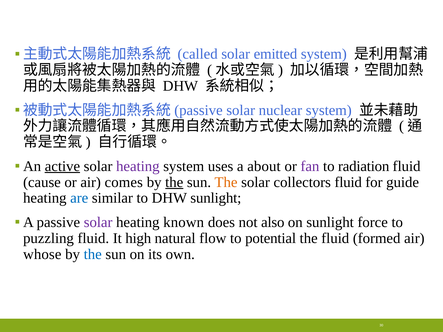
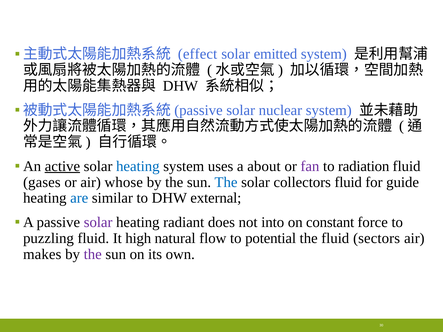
called: called -> effect (198, 54)
heating colour: purple -> blue (138, 166)
cause: cause -> gases (42, 182)
comes: comes -> whose (124, 182)
the underline: present -> none (174, 182)
The colour: orange -> blue (226, 182)
DHW sunlight: sunlight -> external (216, 198)
known: known -> radiant (184, 223)
also: also -> into (273, 223)
on sunlight: sunlight -> constant (330, 223)
formed: formed -> sectors (377, 238)
whose: whose -> makes (42, 254)
the colour: blue -> purple (93, 254)
